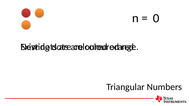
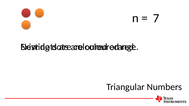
0: 0 -> 7 (156, 18)
